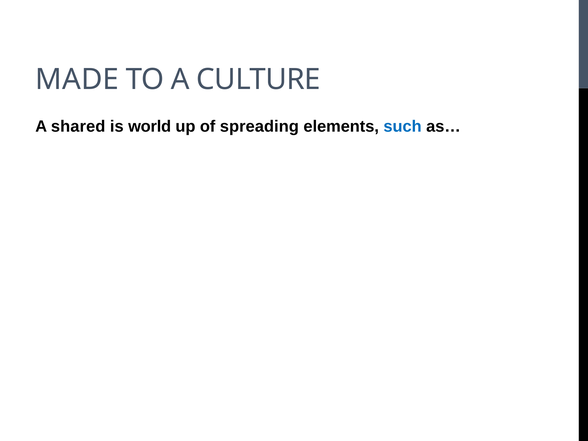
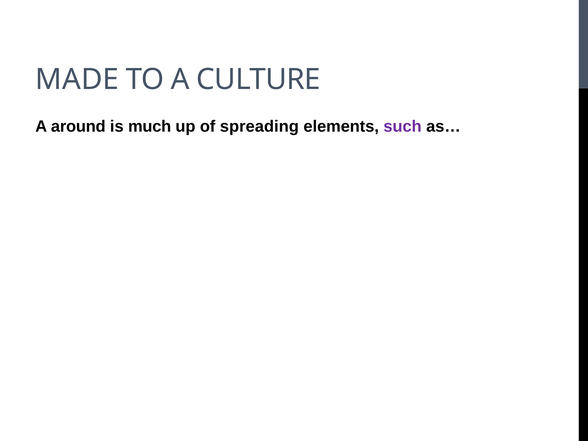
shared: shared -> around (78, 127)
world: world -> much (150, 127)
such colour: blue -> purple (403, 127)
